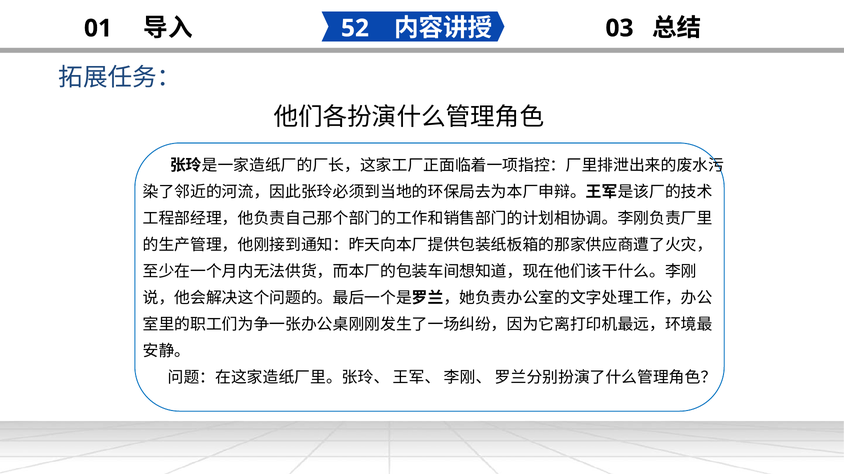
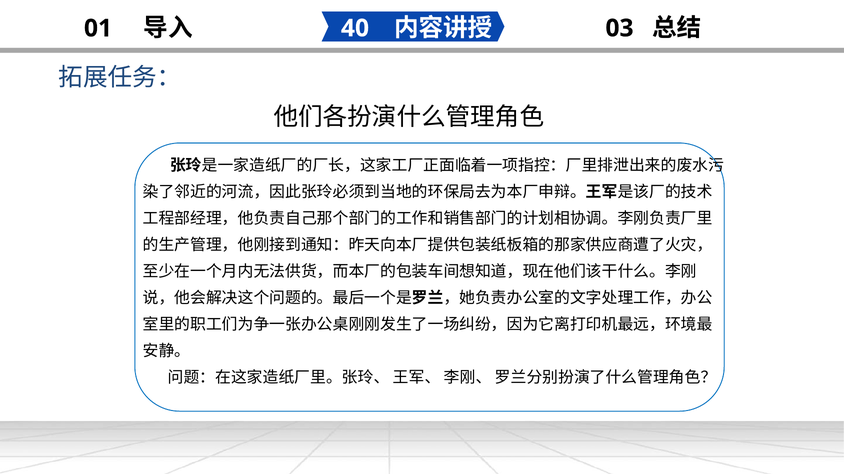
52: 52 -> 40 (355, 28)
